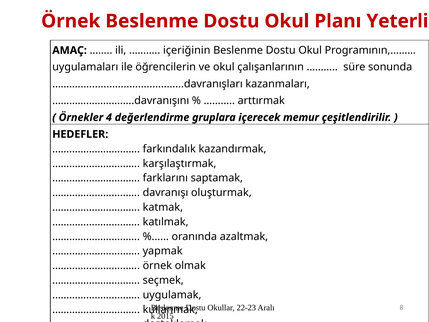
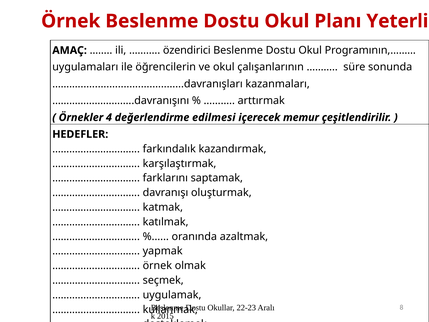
içeriğinin: içeriğinin -> özendirici (187, 50)
gruplara: gruplara -> edilmesi (214, 117)
